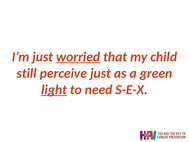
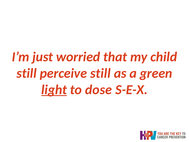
worried underline: present -> none (78, 57)
perceive just: just -> still (100, 73)
need: need -> dose (99, 90)
